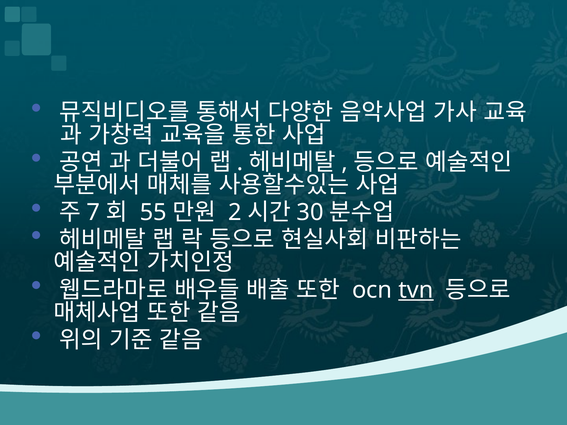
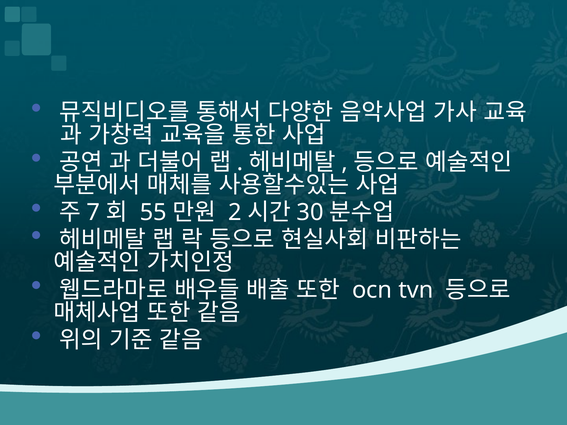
tvn underline: present -> none (416, 290)
